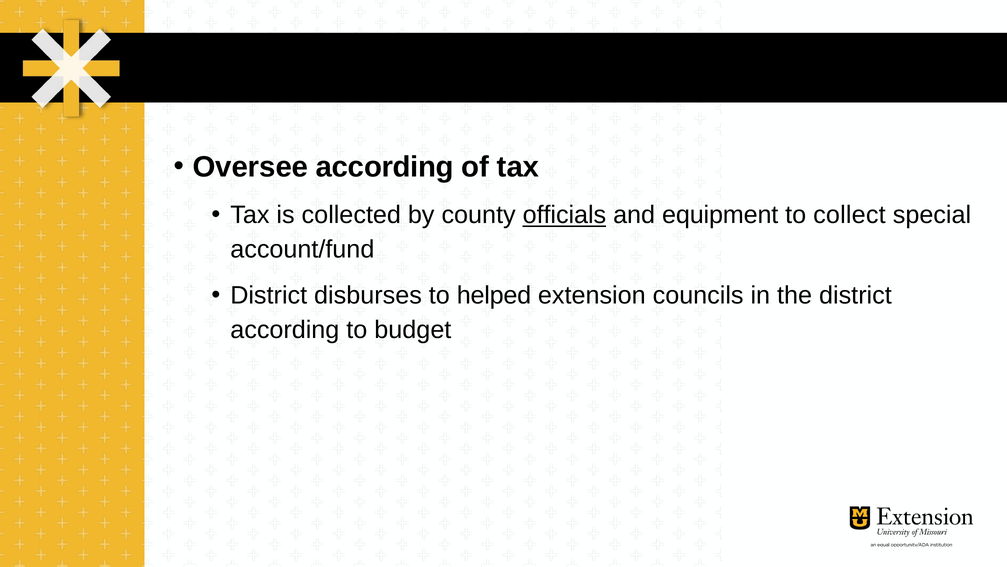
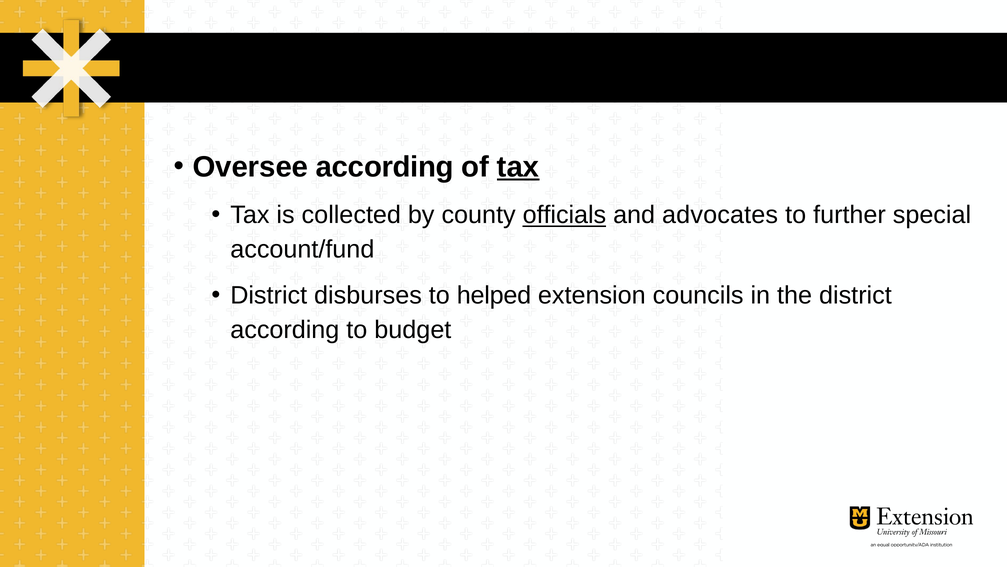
tax underline: none -> present (518, 167)
equipment: equipment -> advocates (720, 215)
collect: collect -> further (850, 215)
